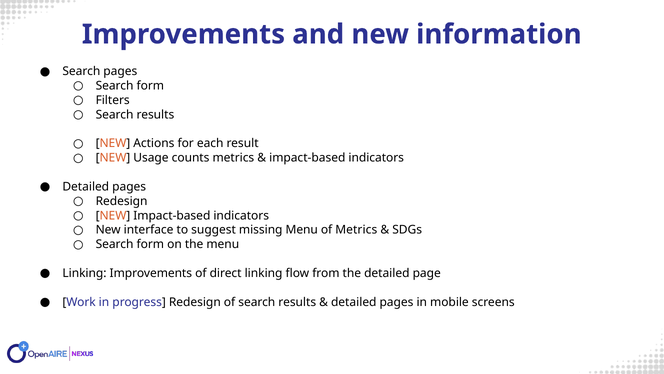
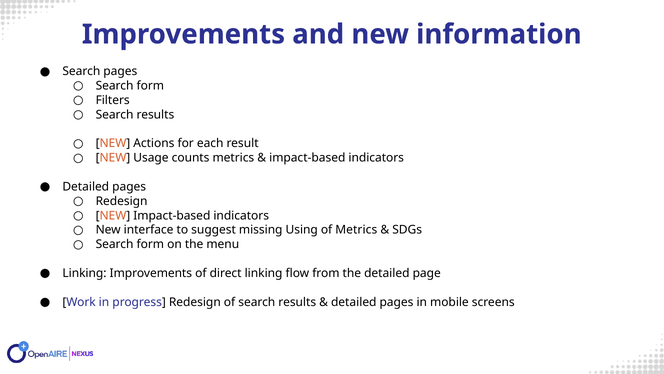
missing Menu: Menu -> Using (302, 230)
